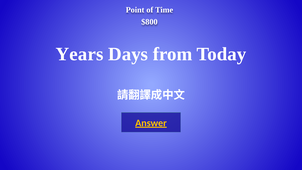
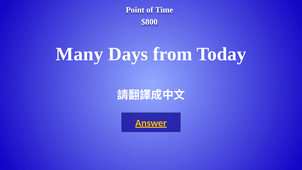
Years: Years -> Many (79, 54)
